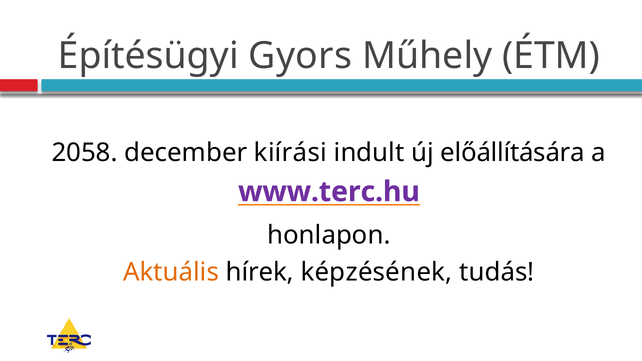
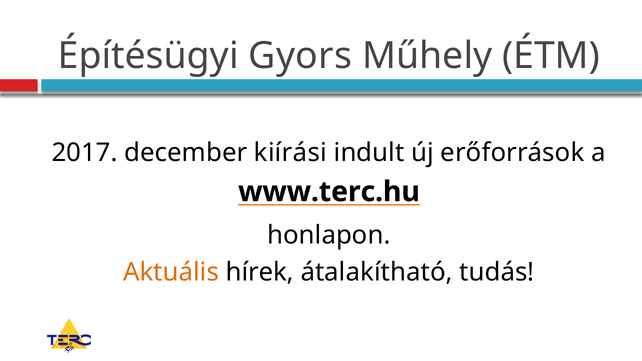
2058: 2058 -> 2017 (85, 153)
előállítására: előállítására -> erőforrások (512, 153)
www.terc.hu colour: purple -> black (329, 192)
képzésének: képzésének -> átalakítható (377, 272)
